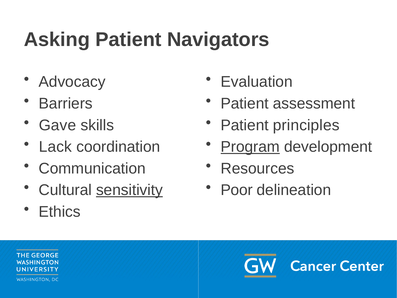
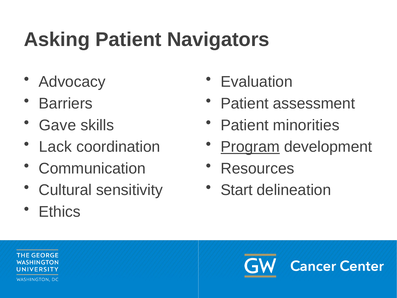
principles: principles -> minorities (306, 125)
sensitivity underline: present -> none (129, 190)
Poor: Poor -> Start (237, 190)
